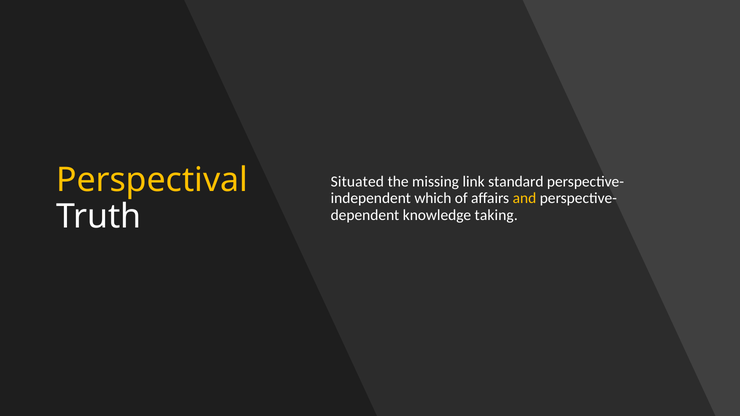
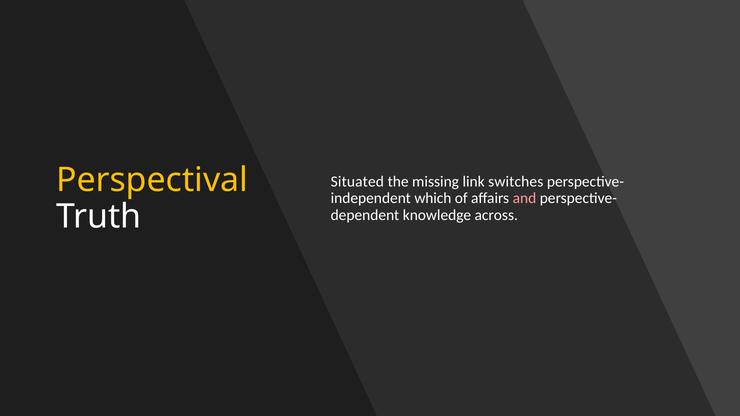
standard: standard -> switches (516, 182)
and colour: yellow -> pink (524, 198)
taking: taking -> across (496, 215)
